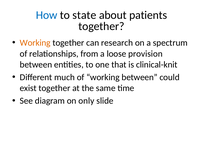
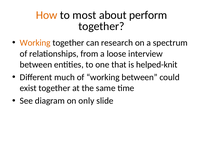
How colour: blue -> orange (47, 15)
state: state -> most (84, 15)
patients: patients -> perform (148, 15)
provision: provision -> interview (145, 53)
clinical-knit: clinical-knit -> helped-knit (157, 64)
